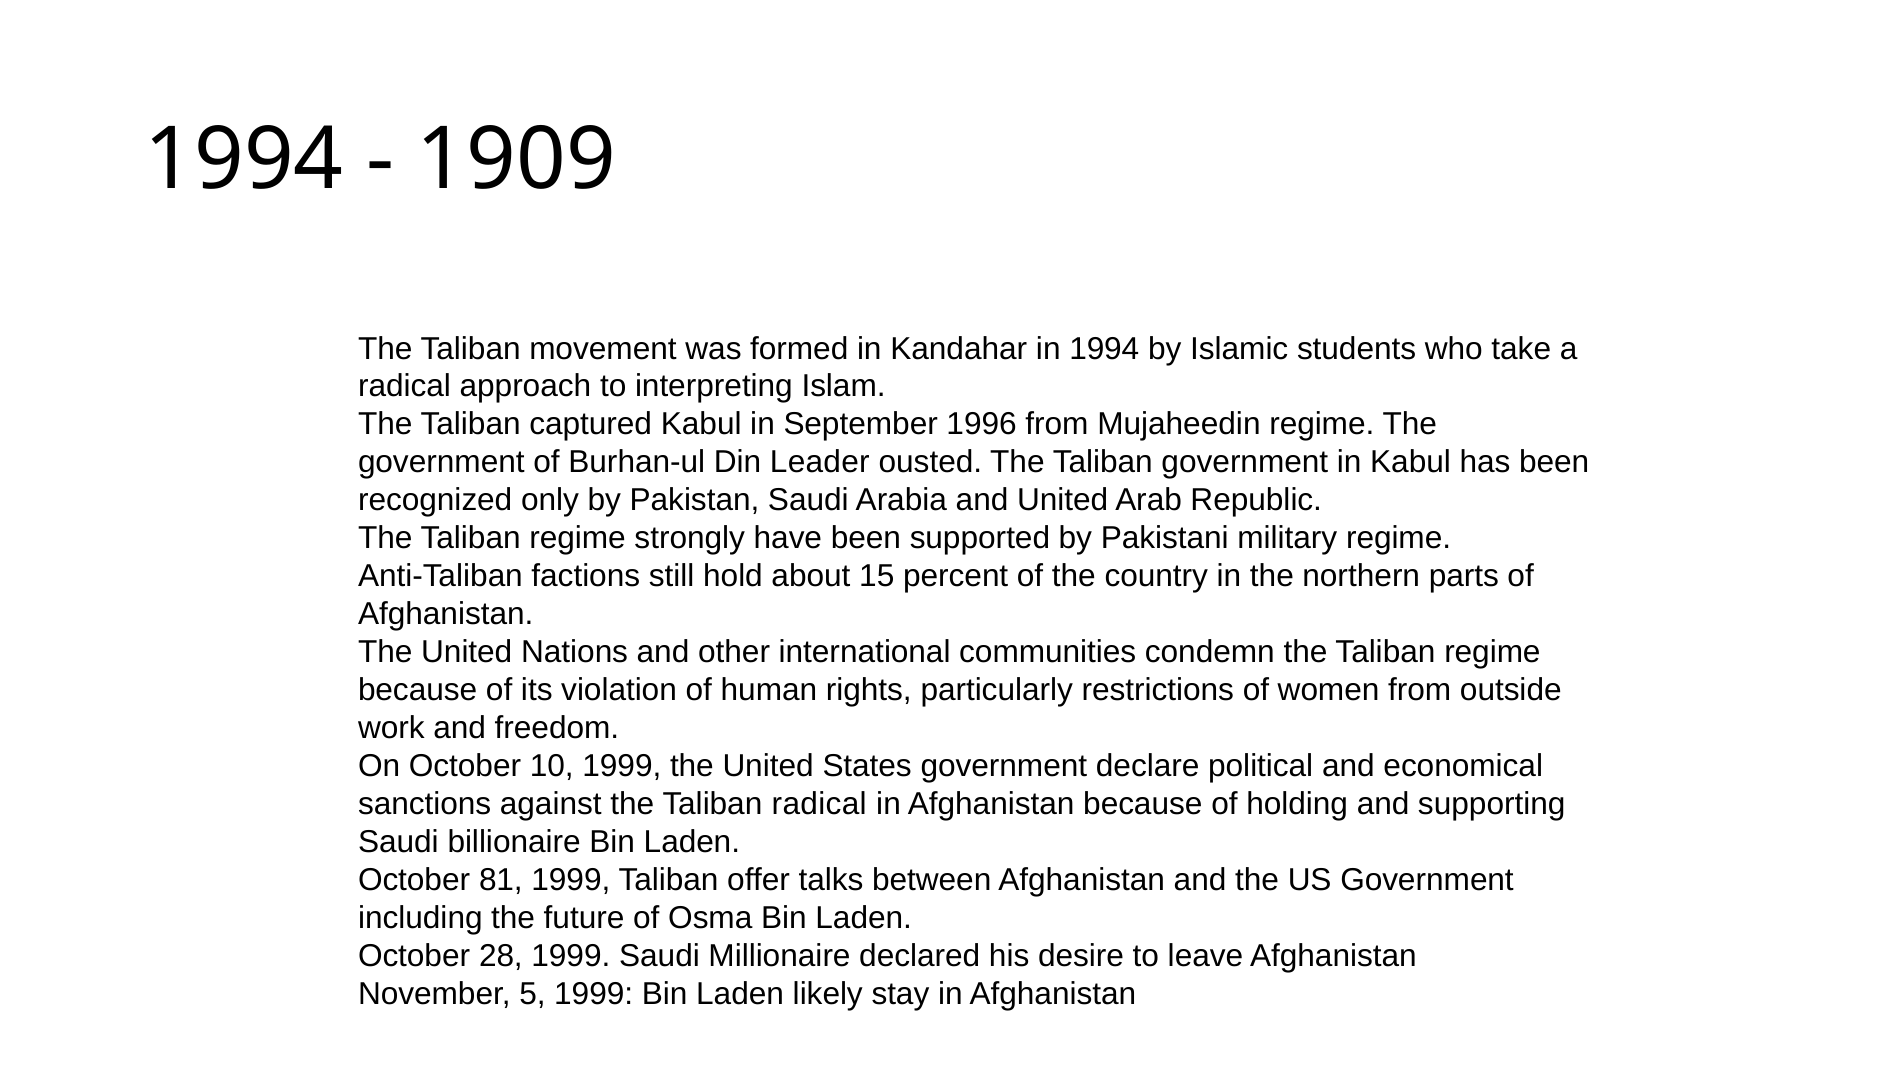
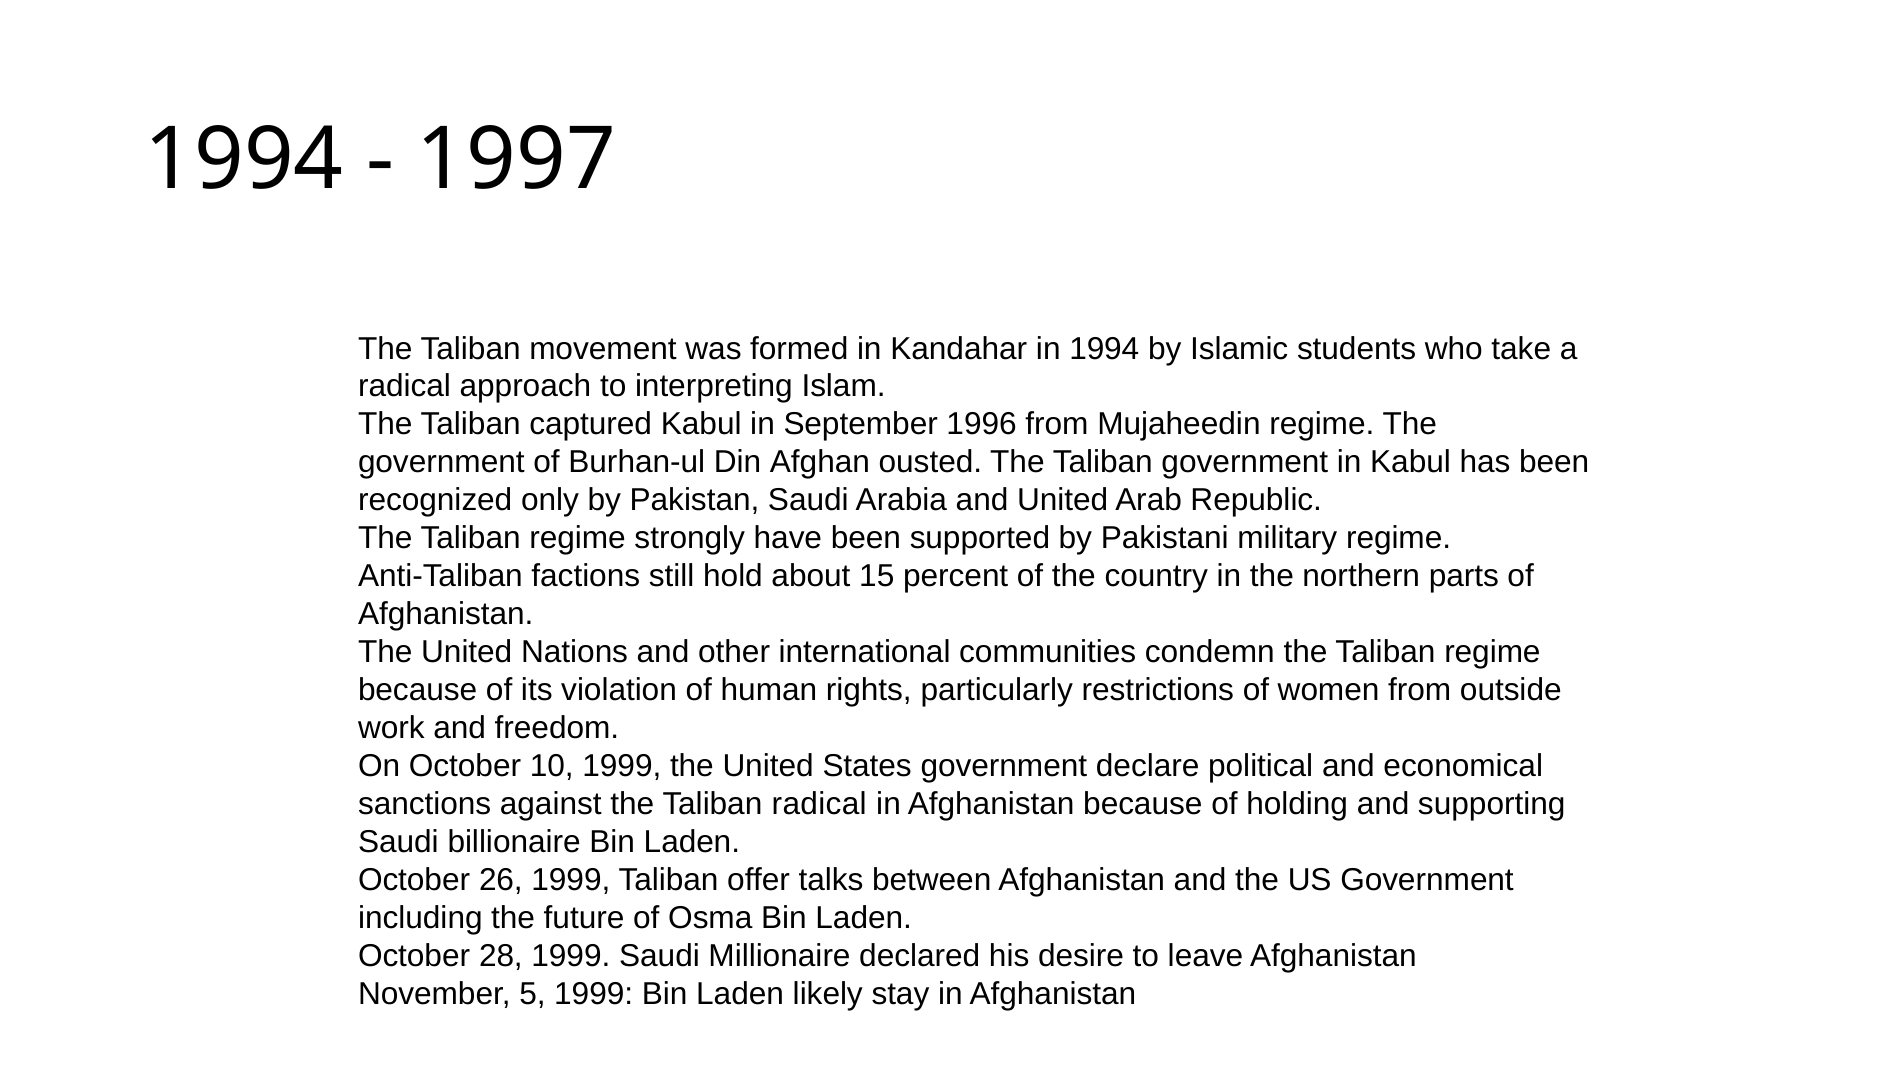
1909: 1909 -> 1997 (517, 160)
Leader: Leader -> Afghan (820, 463)
81: 81 -> 26 (501, 880)
